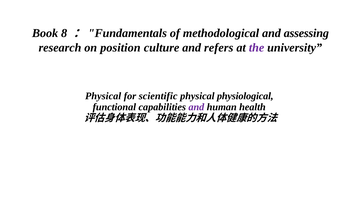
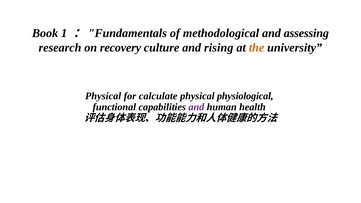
8: 8 -> 1 (64, 33)
position: position -> recovery (121, 48)
refers: refers -> rising (219, 48)
the colour: purple -> orange (257, 48)
scientific: scientific -> calculate (158, 96)
